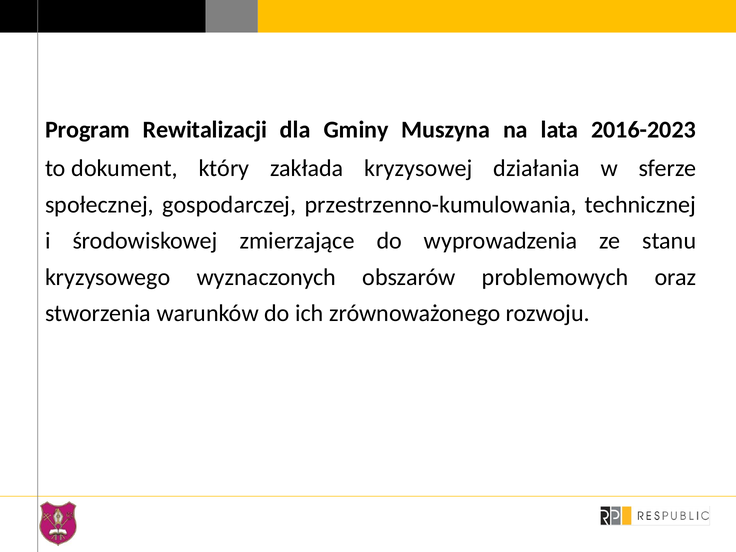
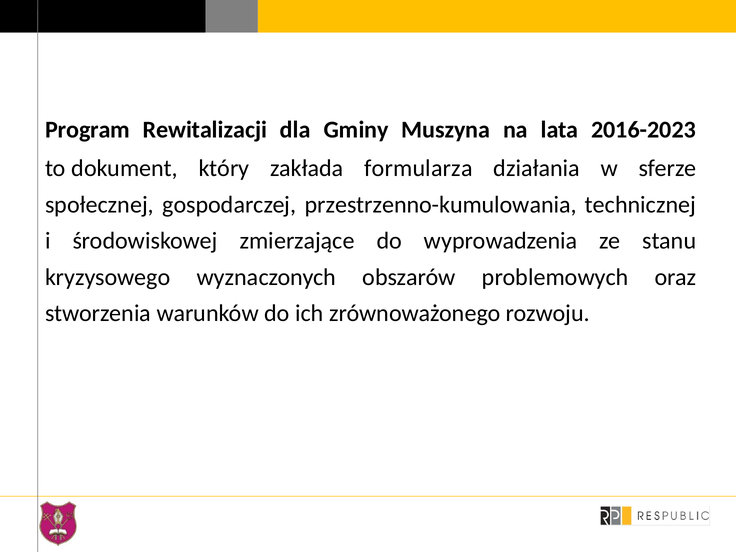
kryzysowej: kryzysowej -> formularza (418, 168)
